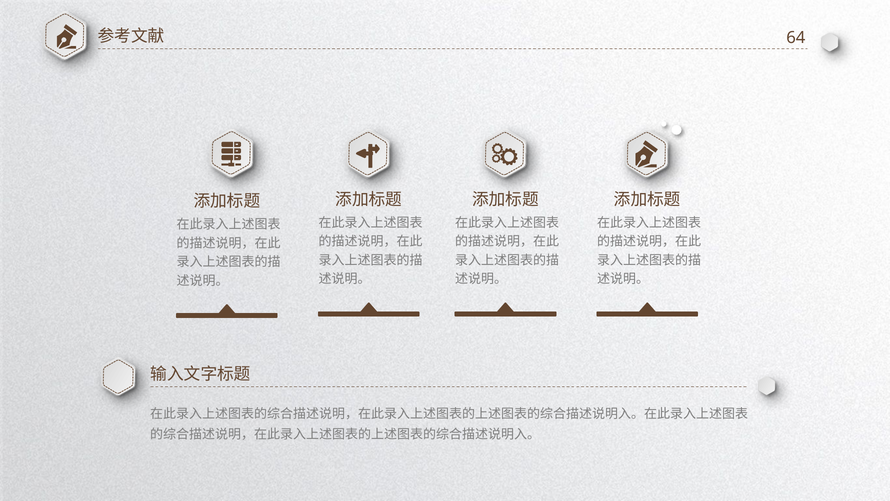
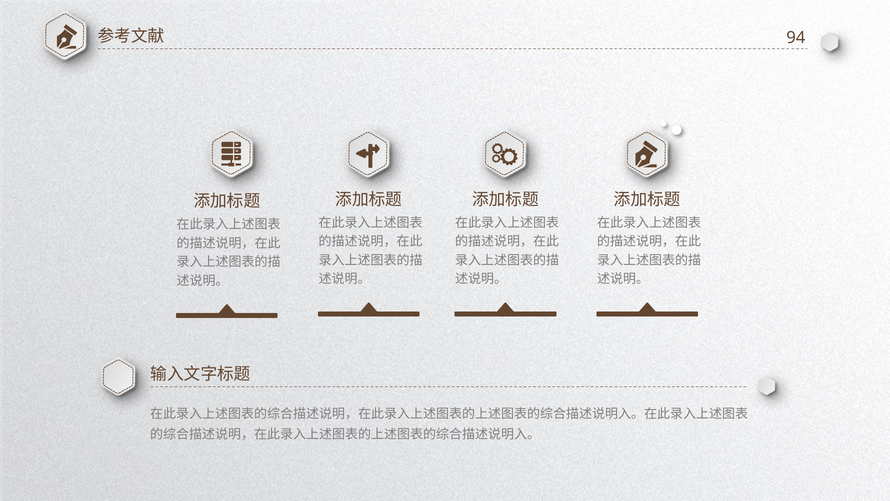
64: 64 -> 94 (796, 38)
